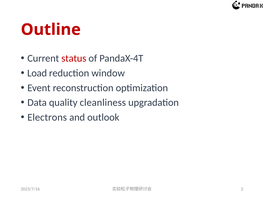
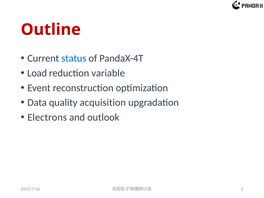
status colour: red -> blue (74, 58)
window: window -> variable (108, 73)
cleanliness: cleanliness -> acquisition (103, 103)
